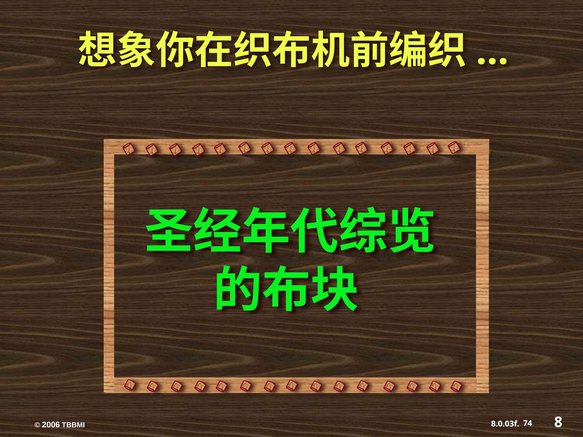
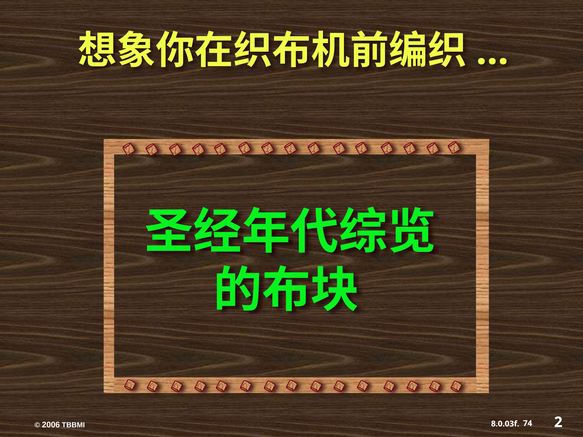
8: 8 -> 2 (558, 422)
